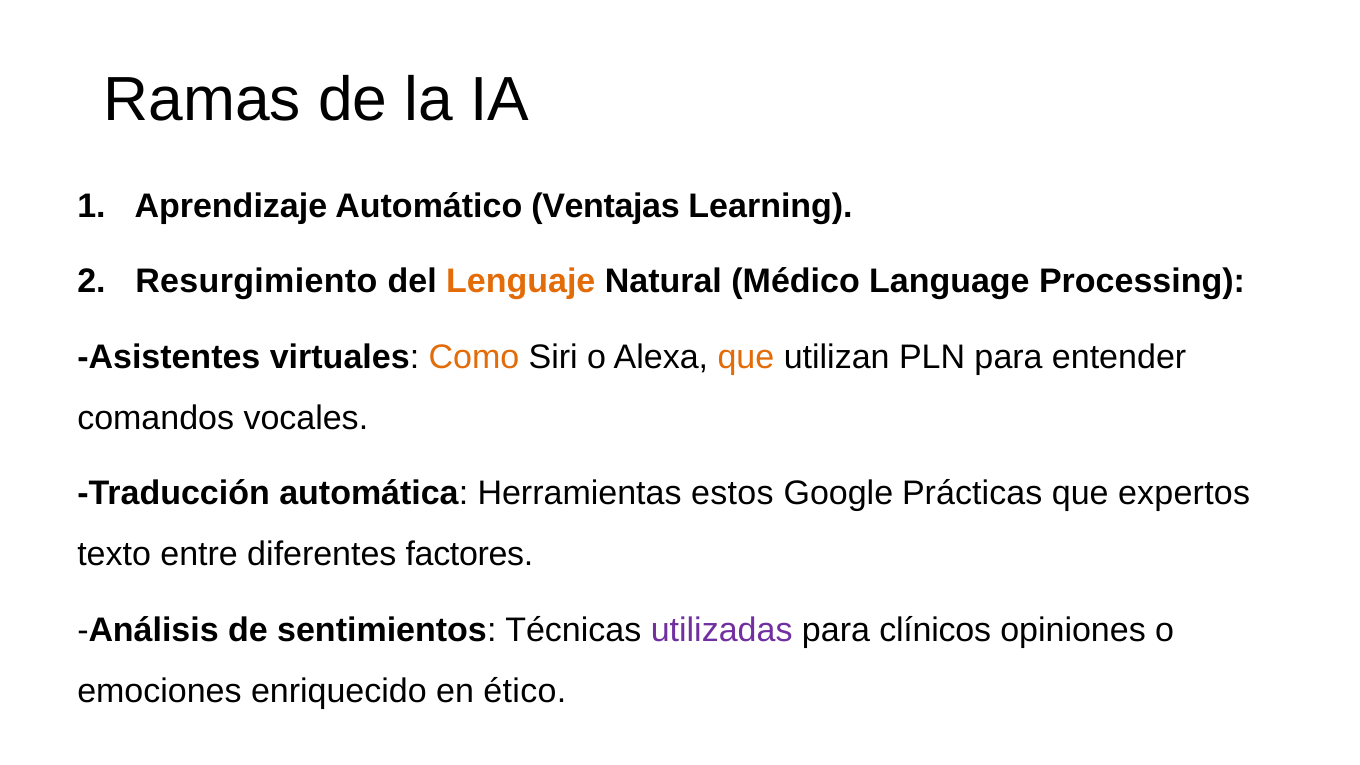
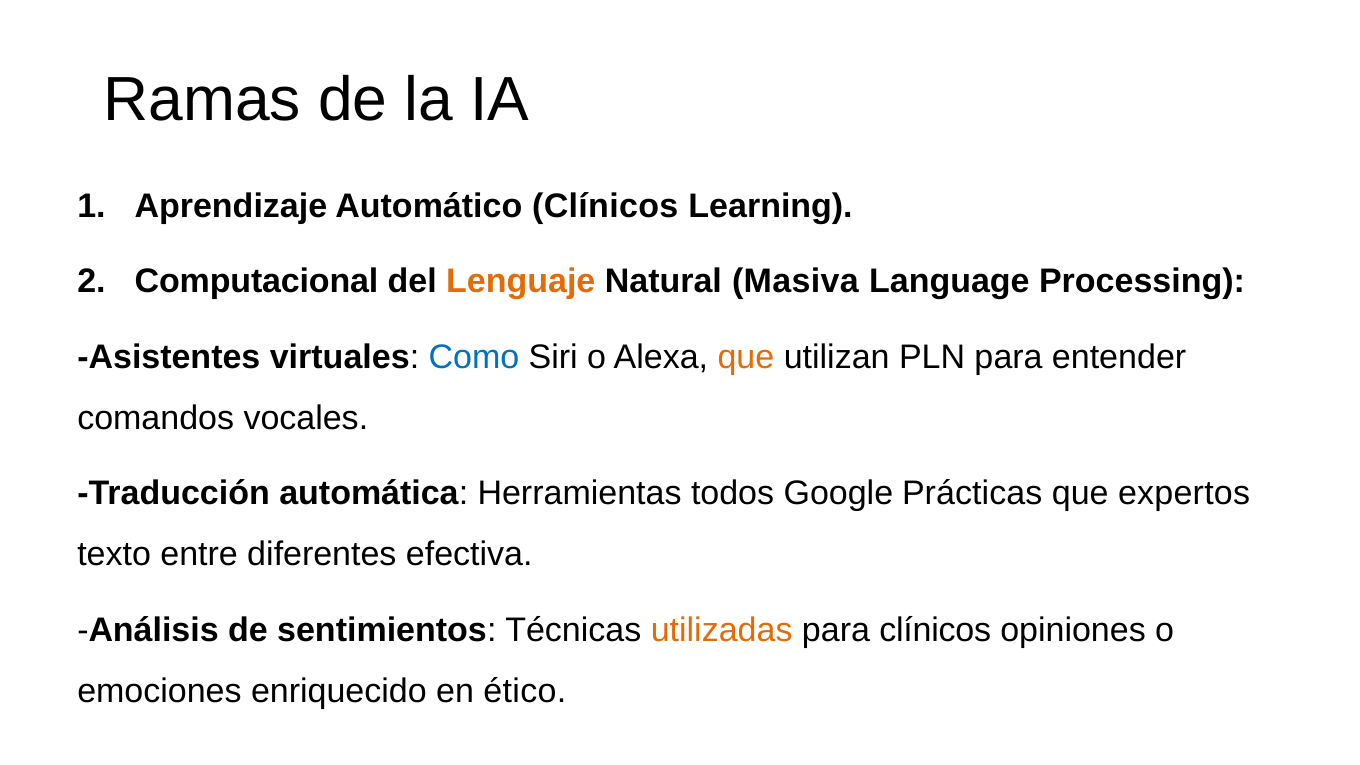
Automático Ventajas: Ventajas -> Clínicos (605, 206)
Resurgimiento: Resurgimiento -> Computacional (257, 282)
Médico: Médico -> Masiva (795, 282)
Como colour: orange -> blue (474, 357)
estos: estos -> todos (733, 494)
factores: factores -> efectiva (469, 555)
utilizadas colour: purple -> orange (722, 630)
